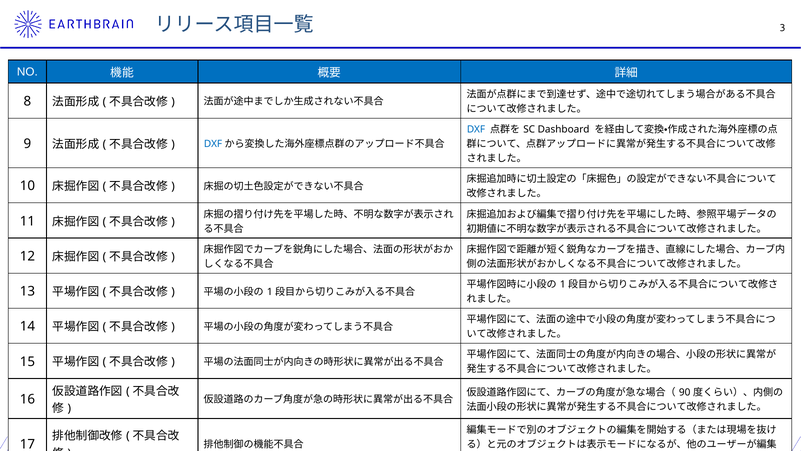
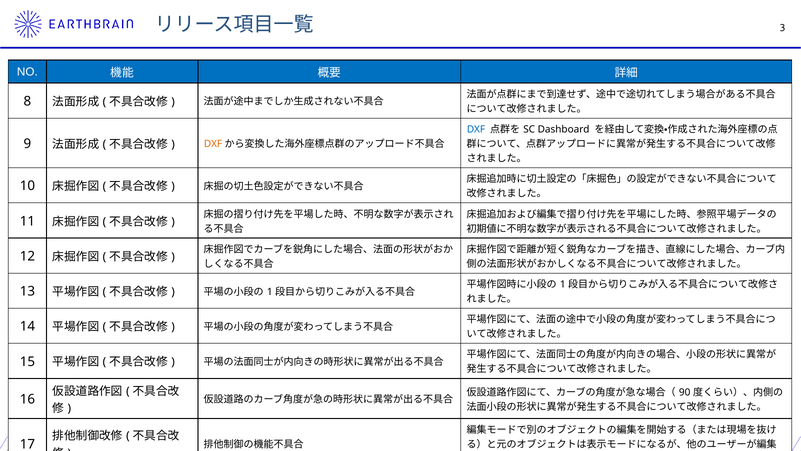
DXF colour: blue -> orange (213, 144)
